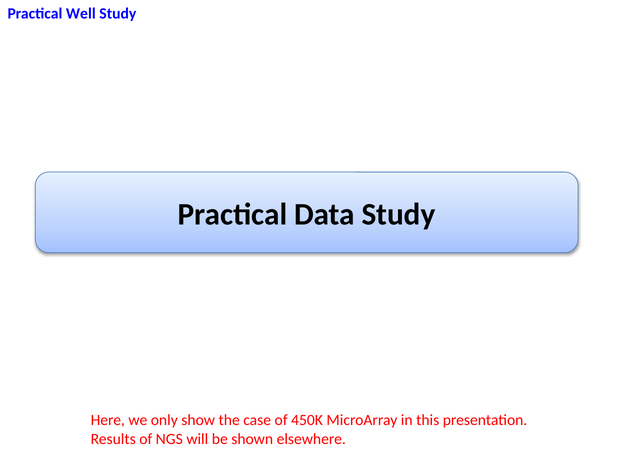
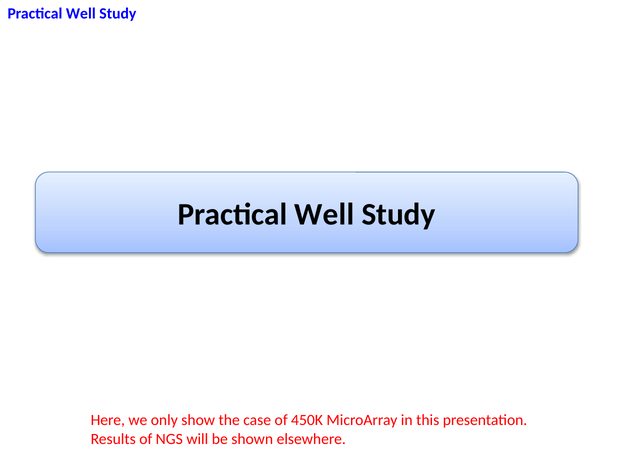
Data: Data -> Well (324, 214)
